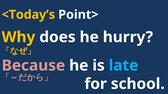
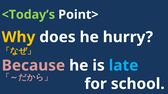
<Today’s colour: yellow -> light green (28, 15)
